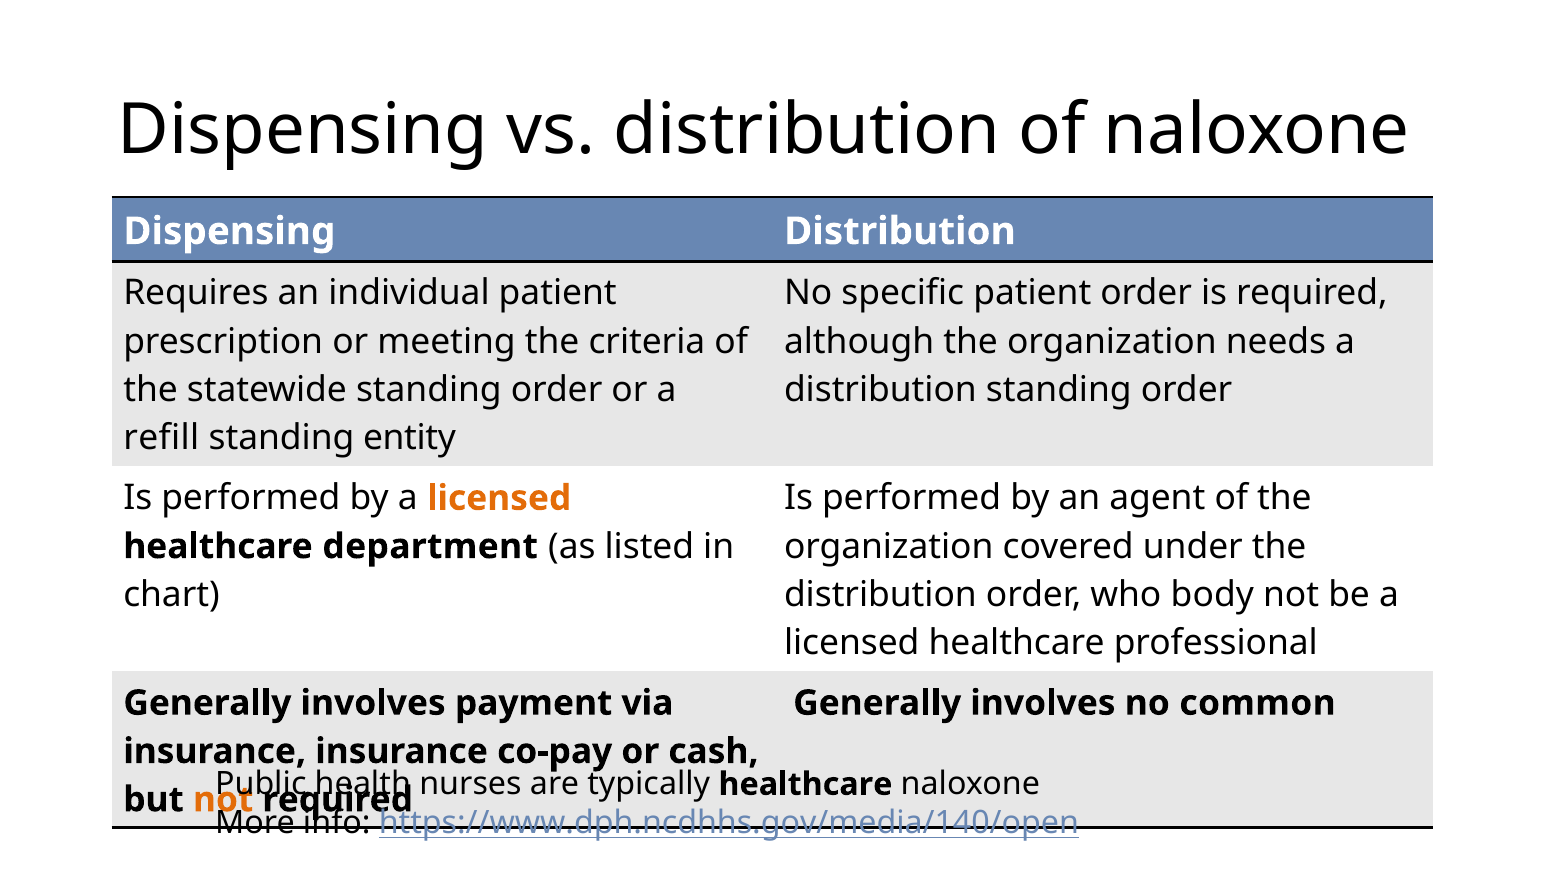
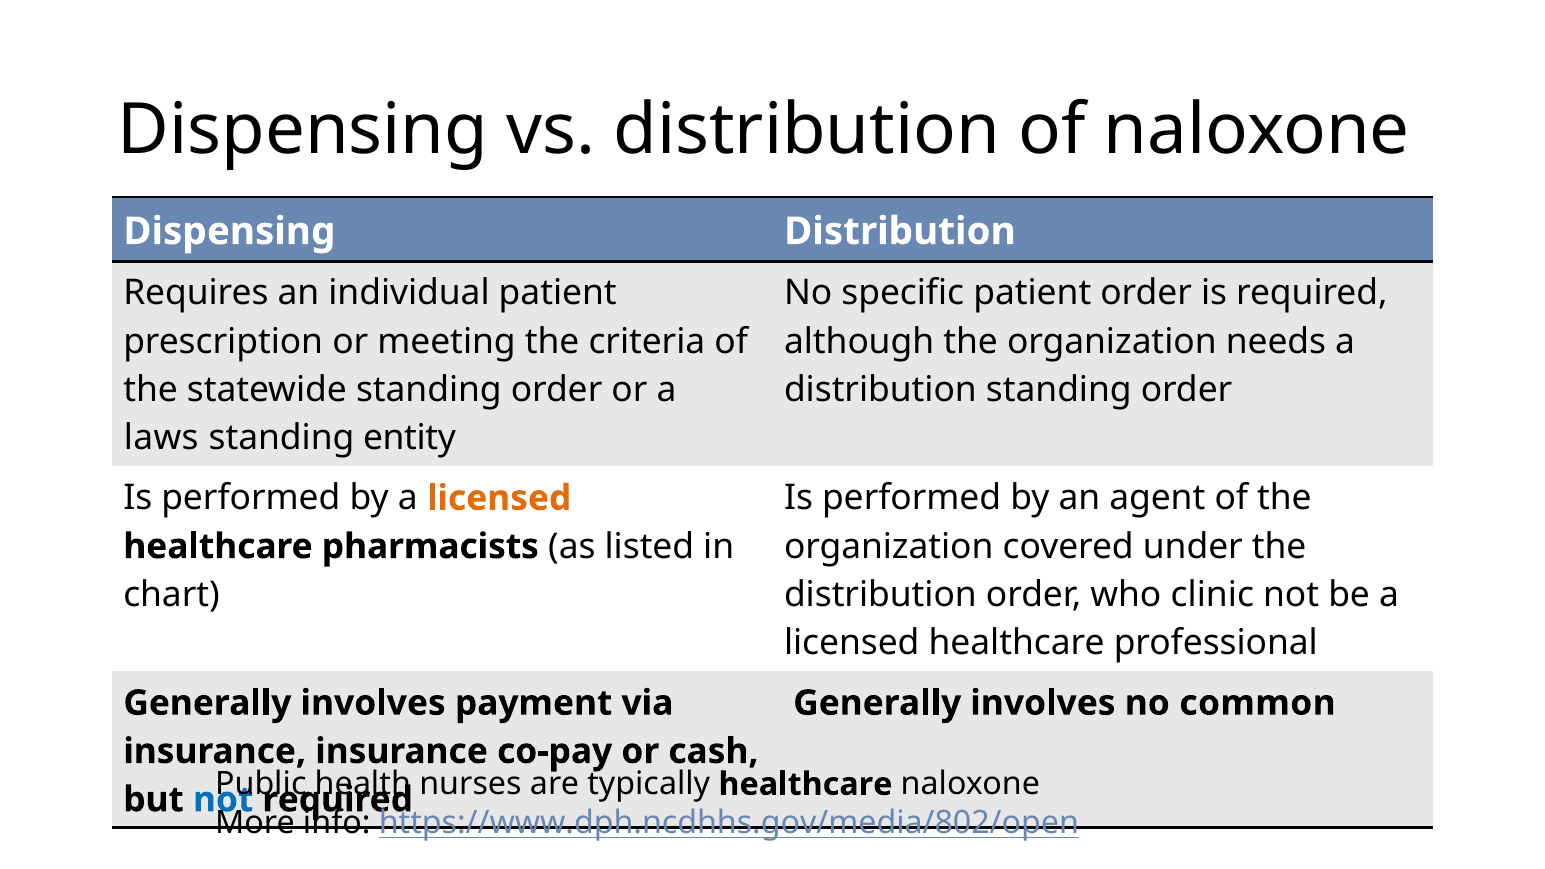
refill: refill -> laws (161, 438)
department: department -> pharmacists (430, 547)
body: body -> clinic (1212, 595)
not colour: orange -> blue (223, 800)
https://www.dph.ncdhhs.gov/media/140/open: https://www.dph.ncdhhs.gov/media/140/open -> https://www.dph.ncdhhs.gov/media/802/open (729, 823)
